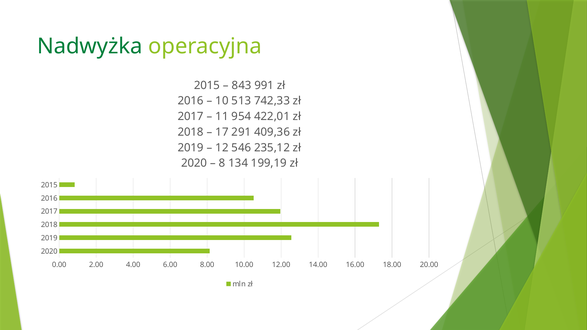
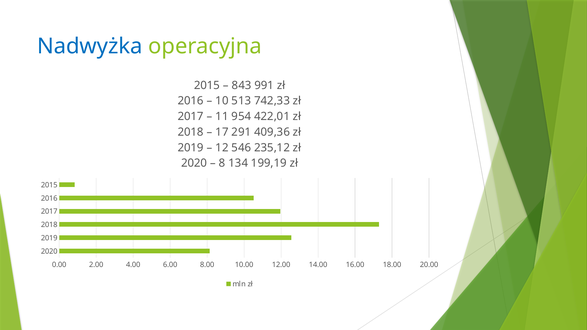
Nadwyżka colour: green -> blue (90, 46)
